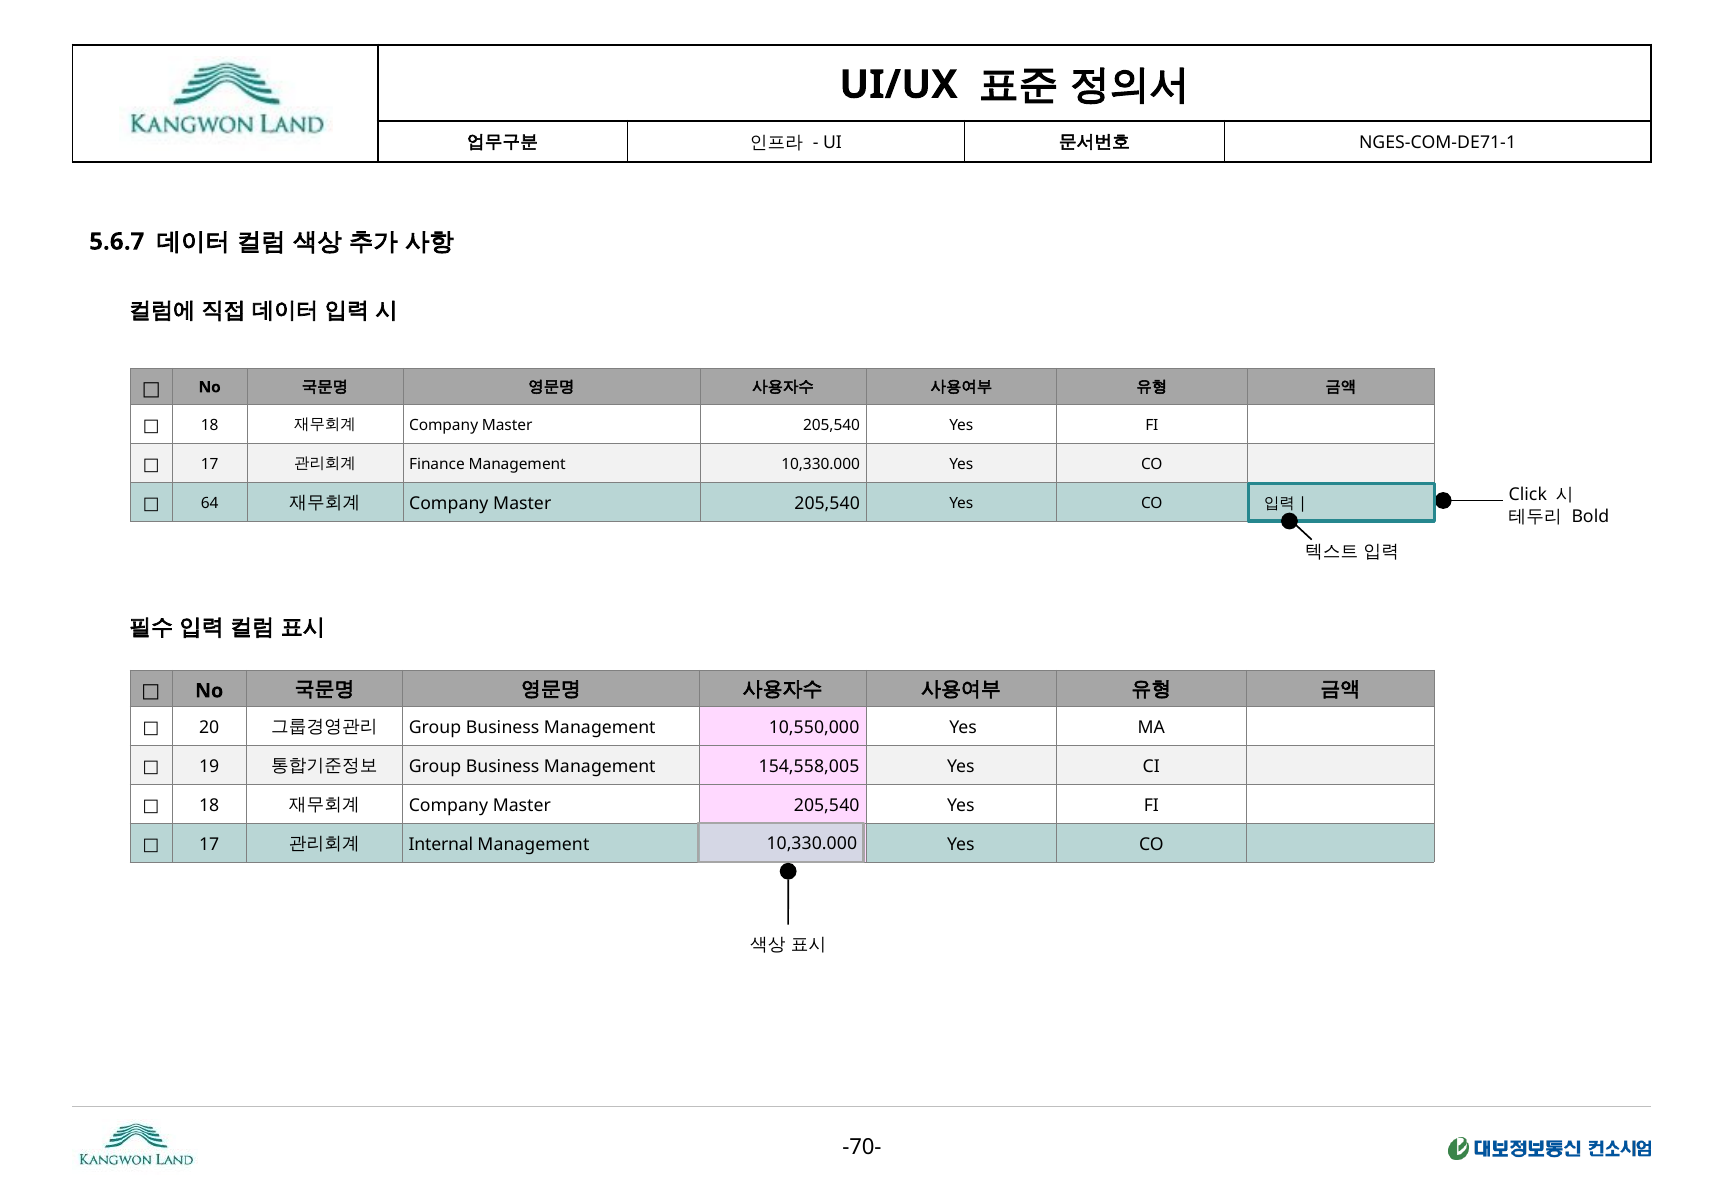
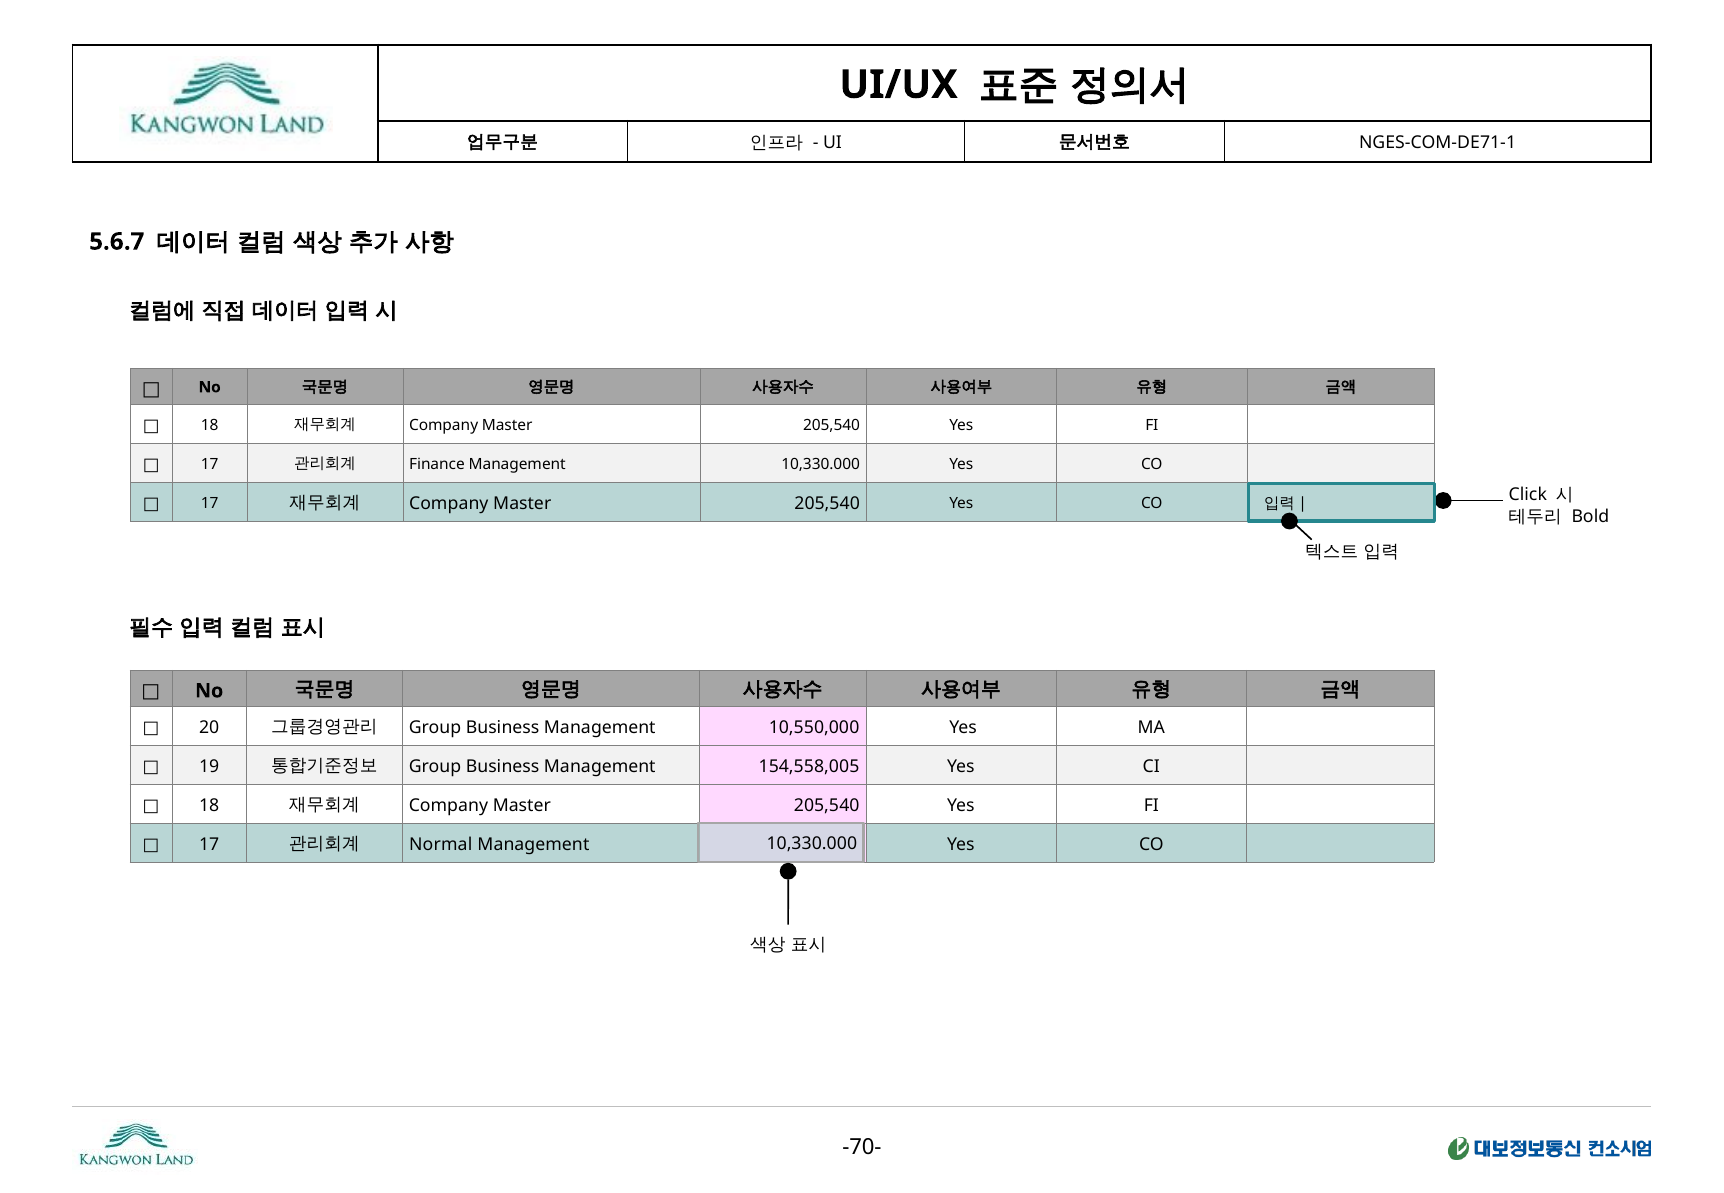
64: 64 -> 17 (210, 504)
Internal: Internal -> Normal (441, 845)
